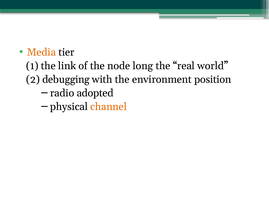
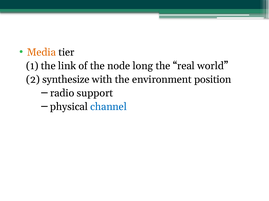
debugging: debugging -> synthesize (66, 80)
adopted: adopted -> support (95, 93)
channel colour: orange -> blue (109, 107)
